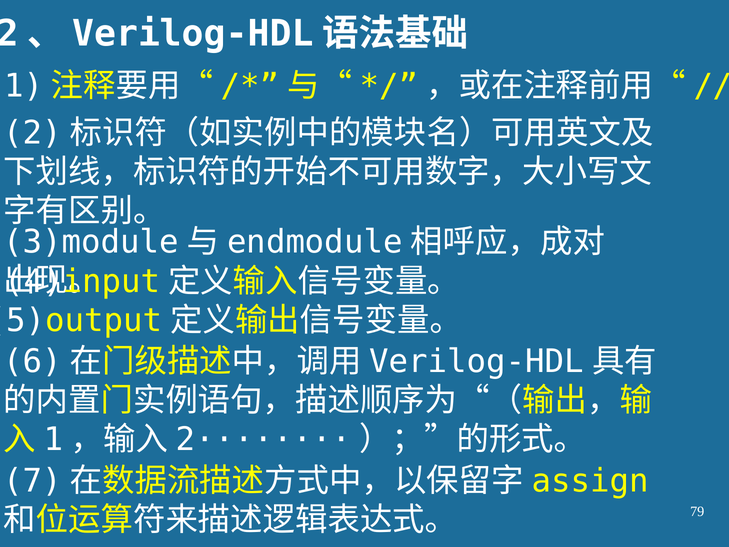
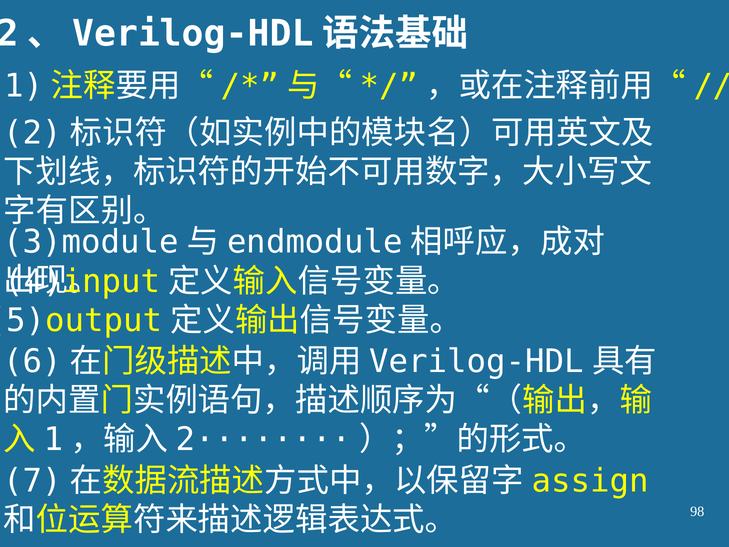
79: 79 -> 98 (697, 511)
